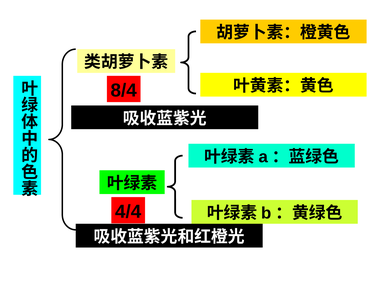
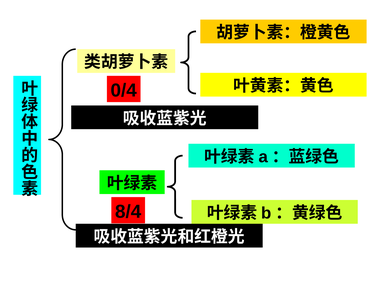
8/4: 8/4 -> 0/4 (124, 91)
4/4: 4/4 -> 8/4 (128, 212)
